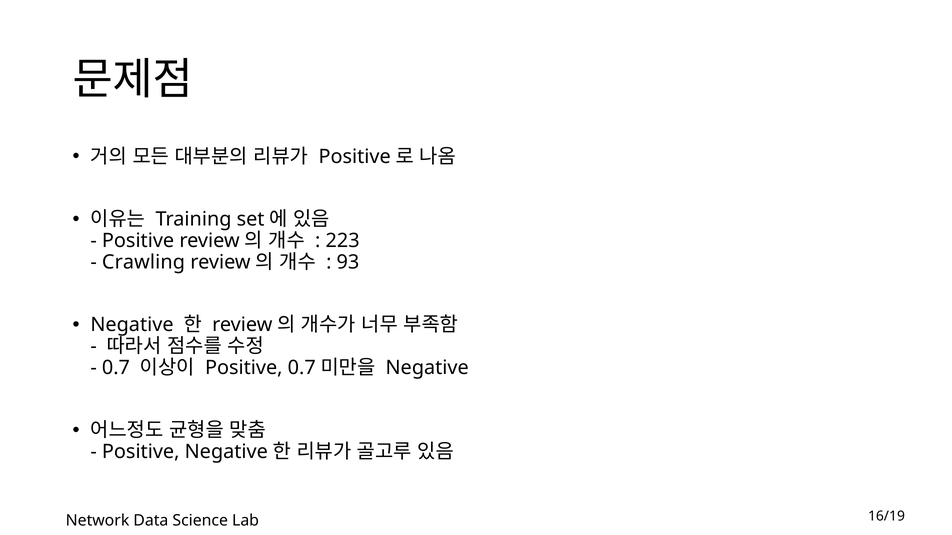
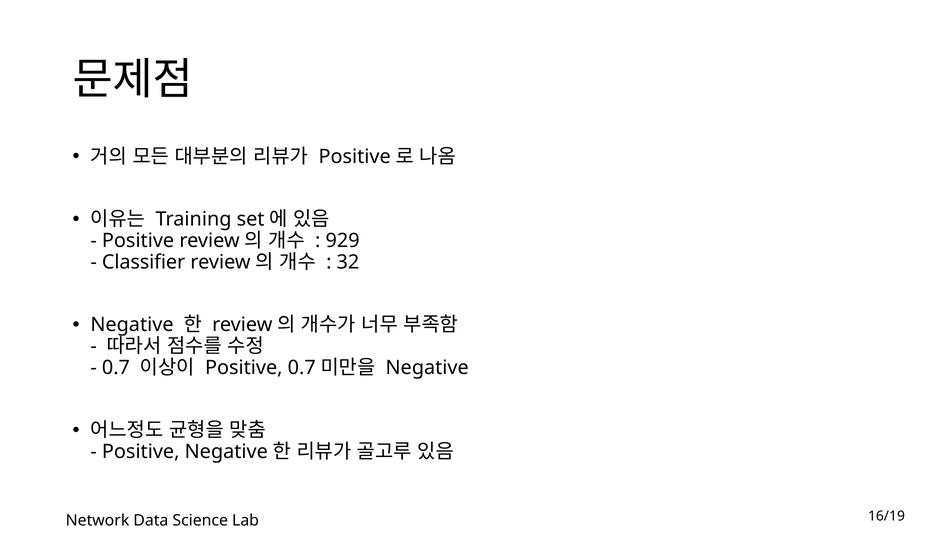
223: 223 -> 929 (343, 241)
Crawling: Crawling -> Classifier (144, 262)
93: 93 -> 32 (348, 262)
